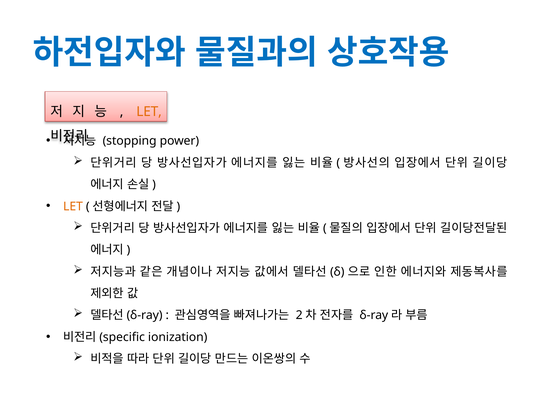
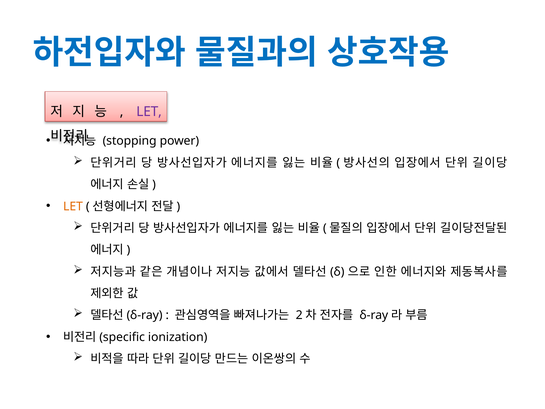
LET colour: orange -> purple (149, 111)
